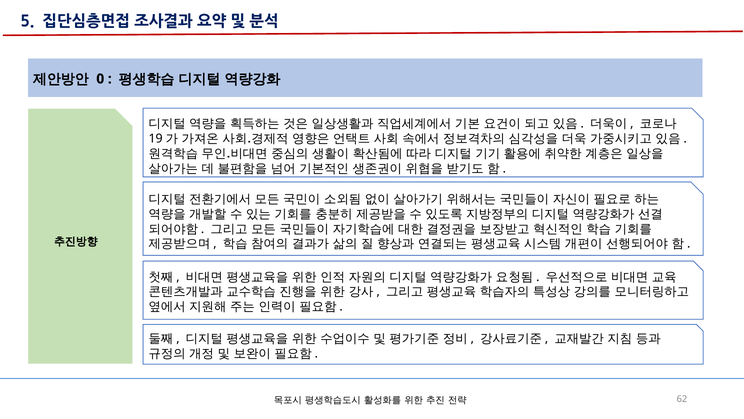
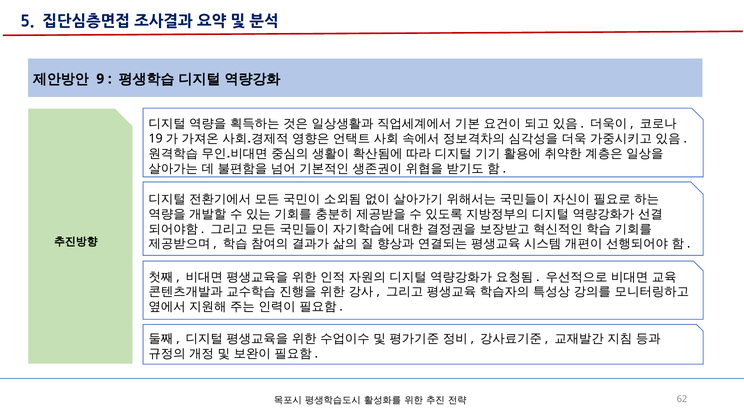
0: 0 -> 9 (100, 79)
